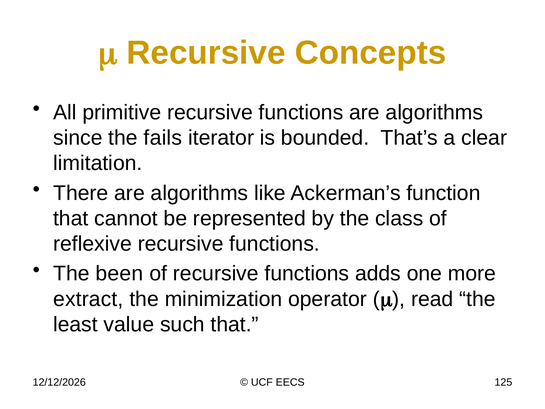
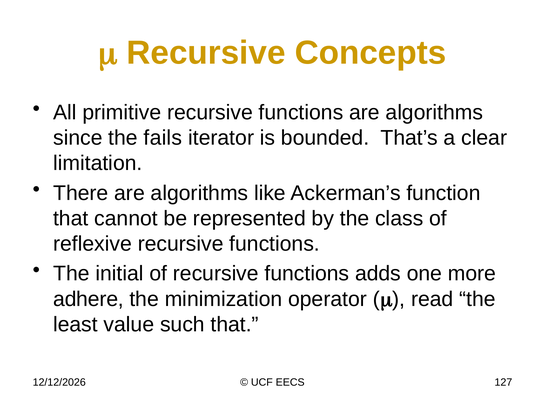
been: been -> initial (120, 273)
extract: extract -> adhere (88, 299)
125: 125 -> 127 (503, 382)
